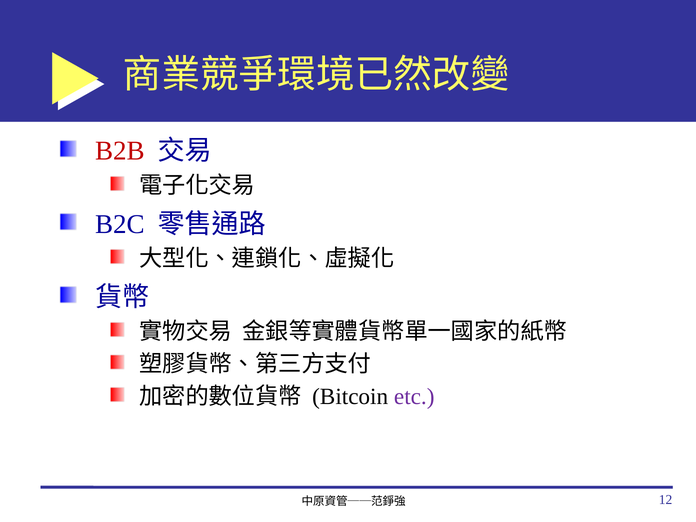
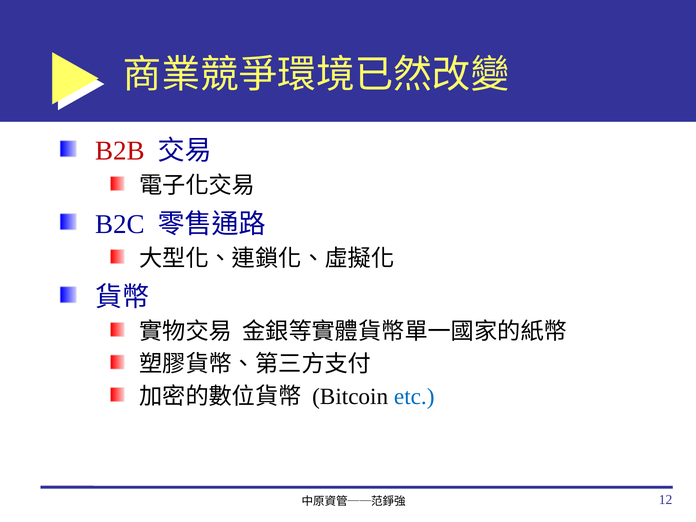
etc colour: purple -> blue (414, 397)
